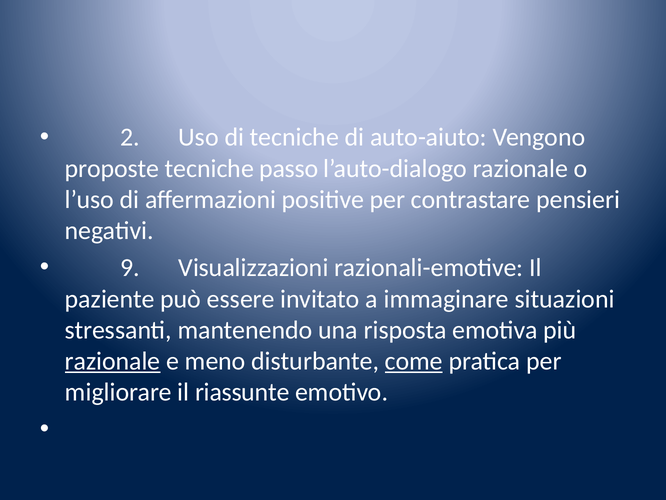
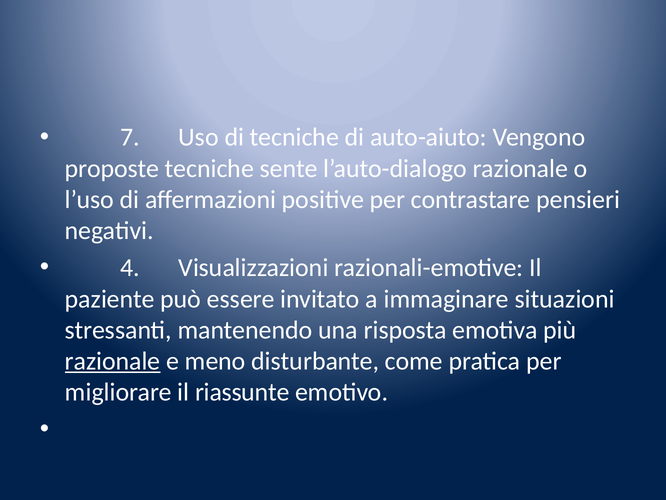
2: 2 -> 7 (130, 137)
passo: passo -> sente (289, 168)
9: 9 -> 4 (130, 268)
come underline: present -> none (414, 361)
